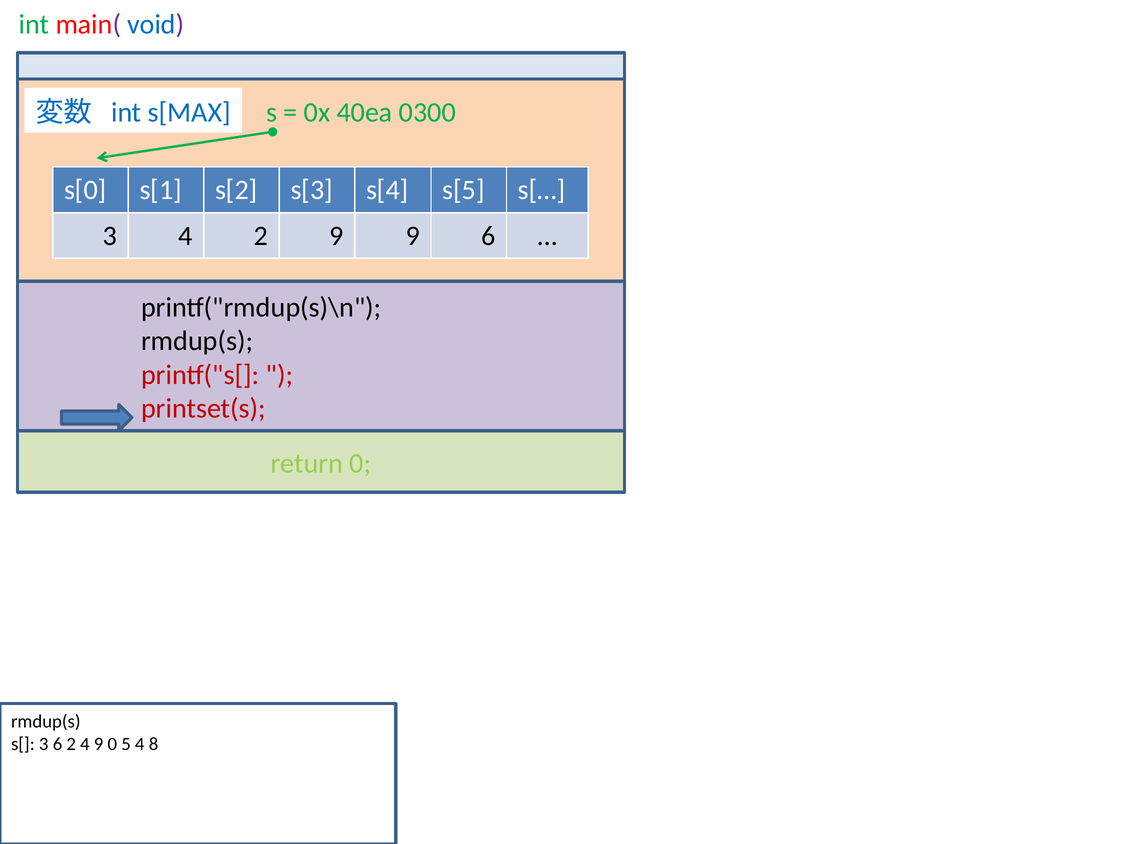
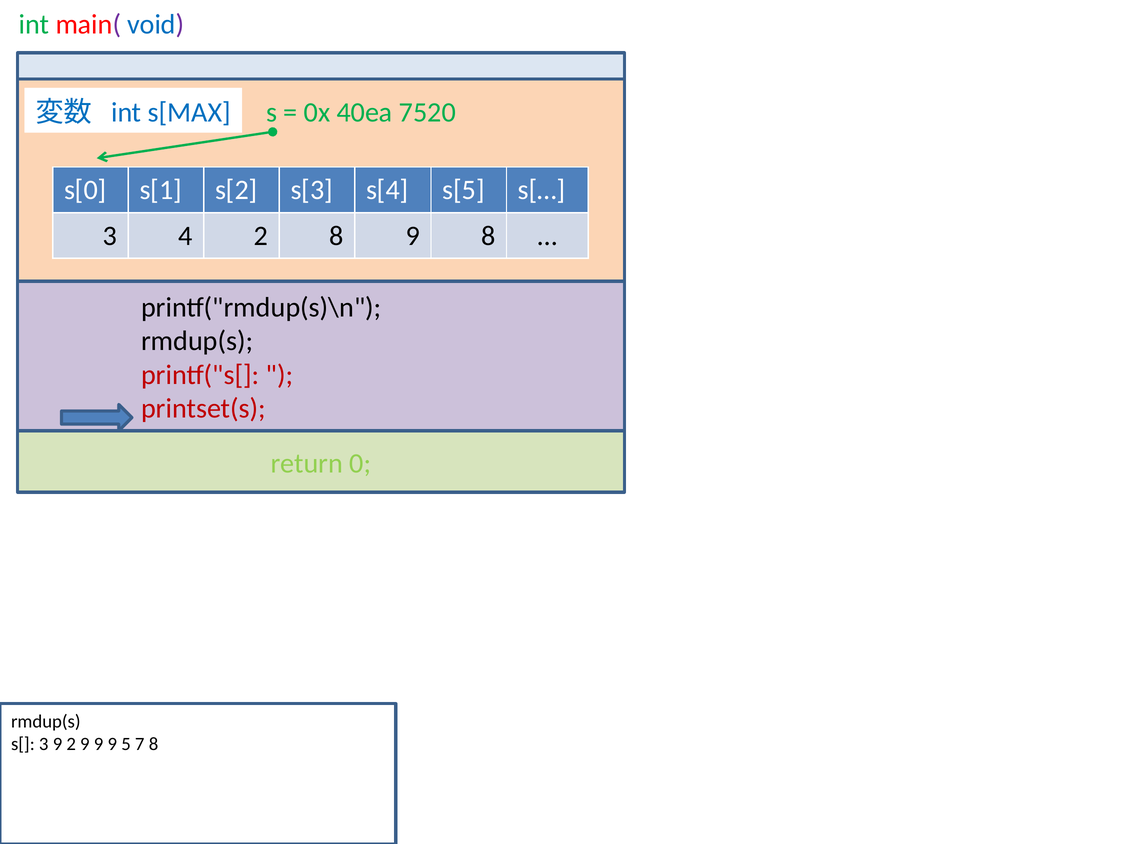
0300: 0300 -> 7520 (427, 112)
9: 9 -> 8 (336, 236)
9 6: 6 -> 8 (488, 236)
3 6: 6 -> 9 (58, 744)
4: 4 -> 9 (85, 744)
0: 0 -> 9 (112, 744)
5 4: 4 -> 7 (140, 744)
